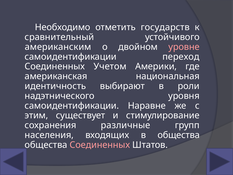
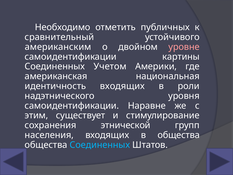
государств: государств -> публичных (165, 27)
переход: переход -> картины (181, 57)
идентичность выбирают: выбирают -> входящих (122, 86)
различные: различные -> этнической (126, 125)
Соединенных colour: pink -> light blue (100, 145)
